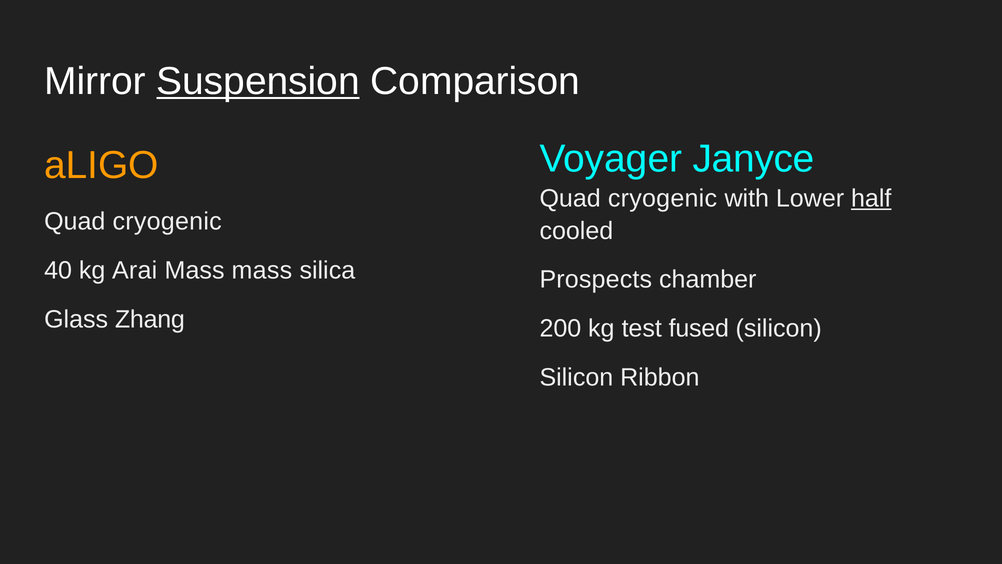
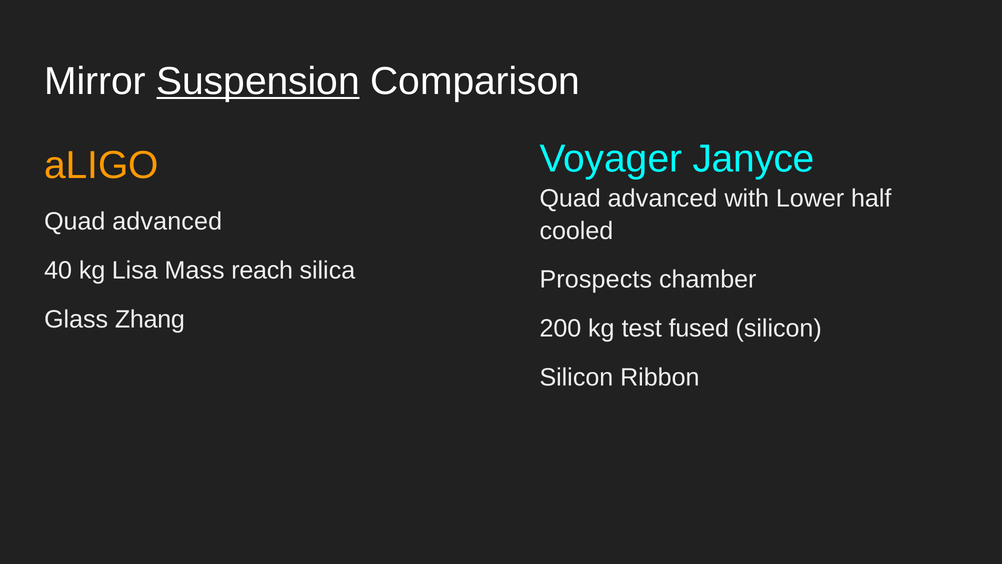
cryogenic: cryogenic -> advanced (663, 198)
half underline: present -> none (871, 198)
cryogenic: cryogenic -> advanced (167, 222)
Arai: Arai -> Lisa (135, 270)
Mass mass: mass -> reach (262, 270)
